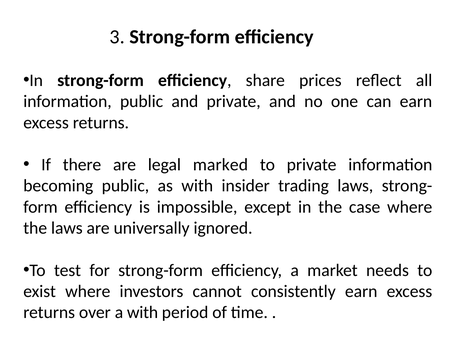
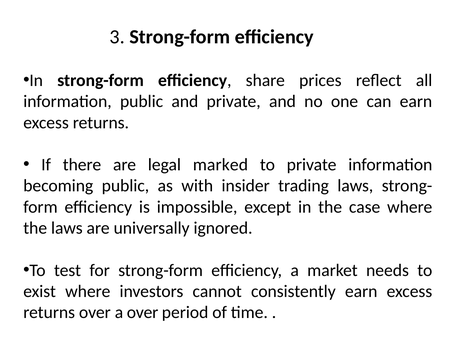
a with: with -> over (143, 312)
